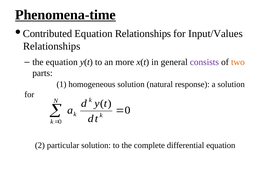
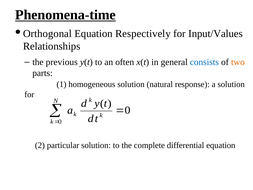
Contributed: Contributed -> Orthogonal (47, 33)
Equation Relationships: Relationships -> Respectively (143, 33)
the equation: equation -> previous (62, 62)
more: more -> often (125, 62)
consists colour: purple -> blue (204, 62)
